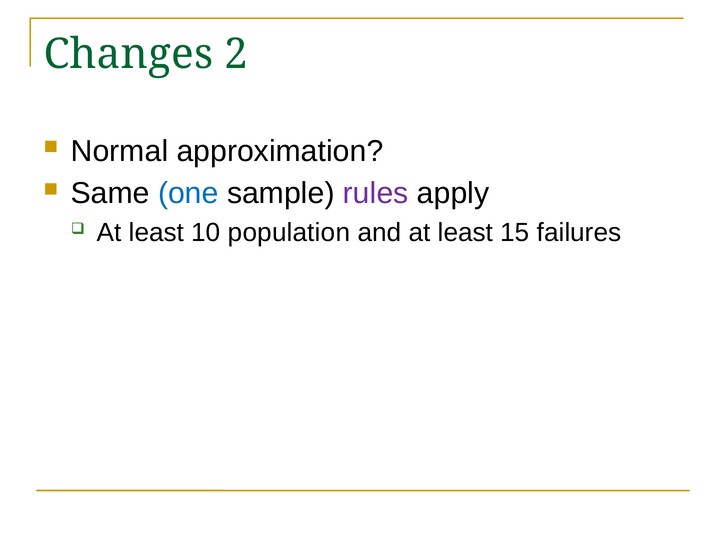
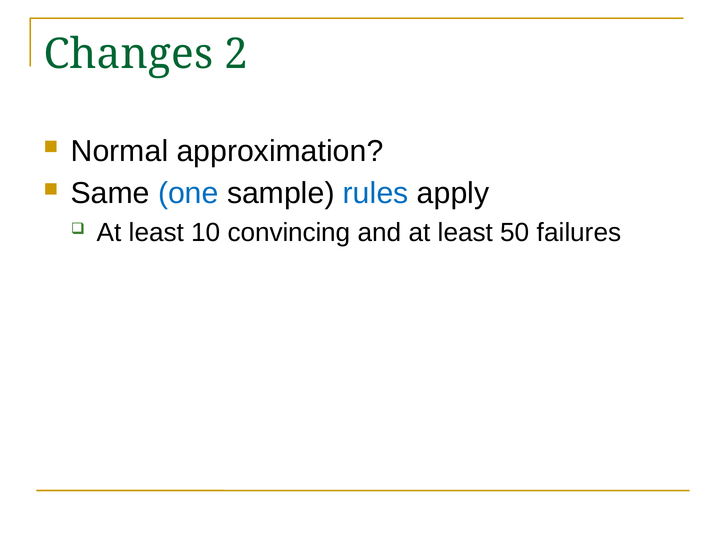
rules colour: purple -> blue (376, 193)
population: population -> convincing (289, 232)
15: 15 -> 50 (515, 232)
